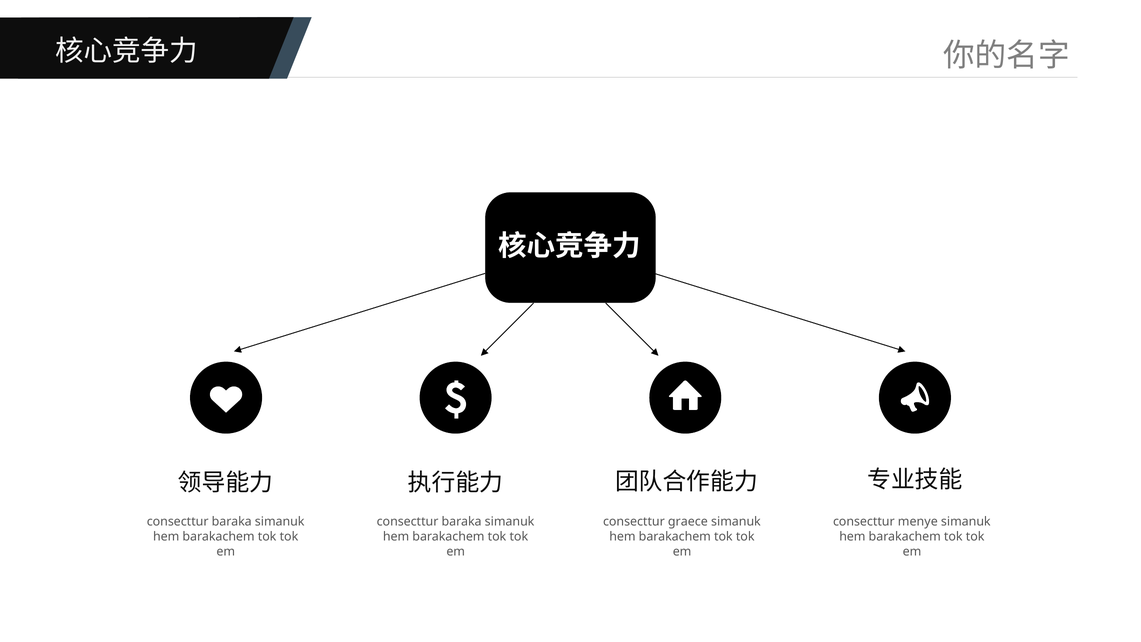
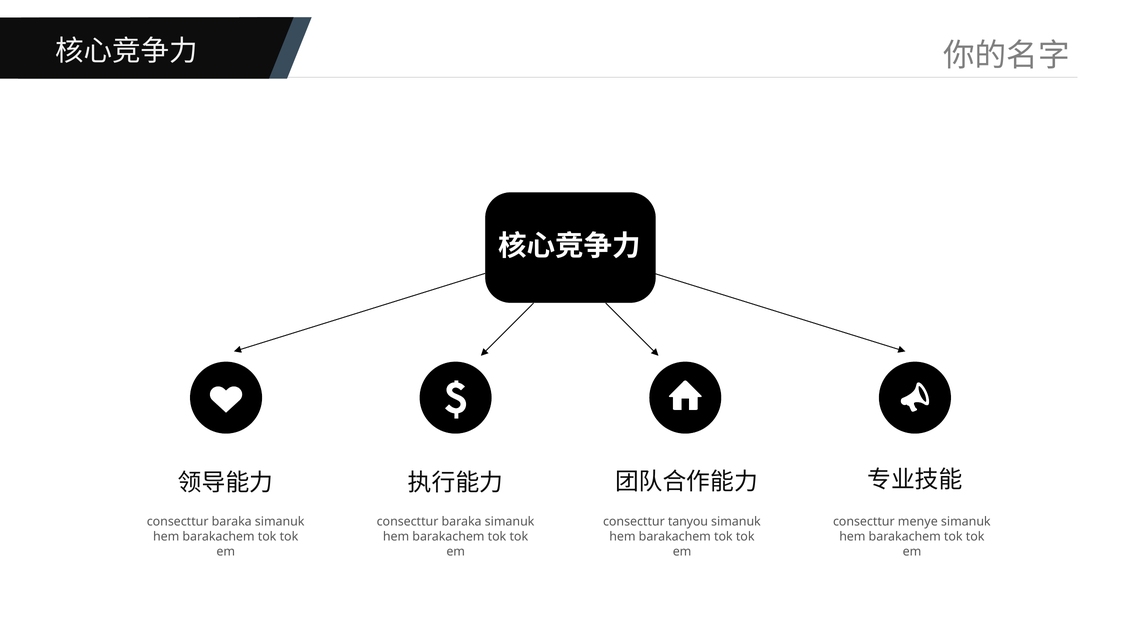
graece: graece -> tanyou (688, 521)
